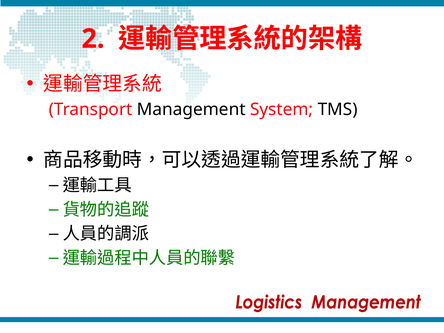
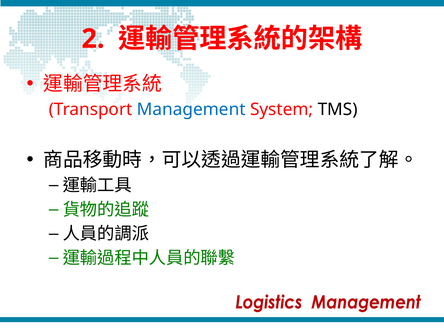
Management colour: black -> blue (191, 110)
